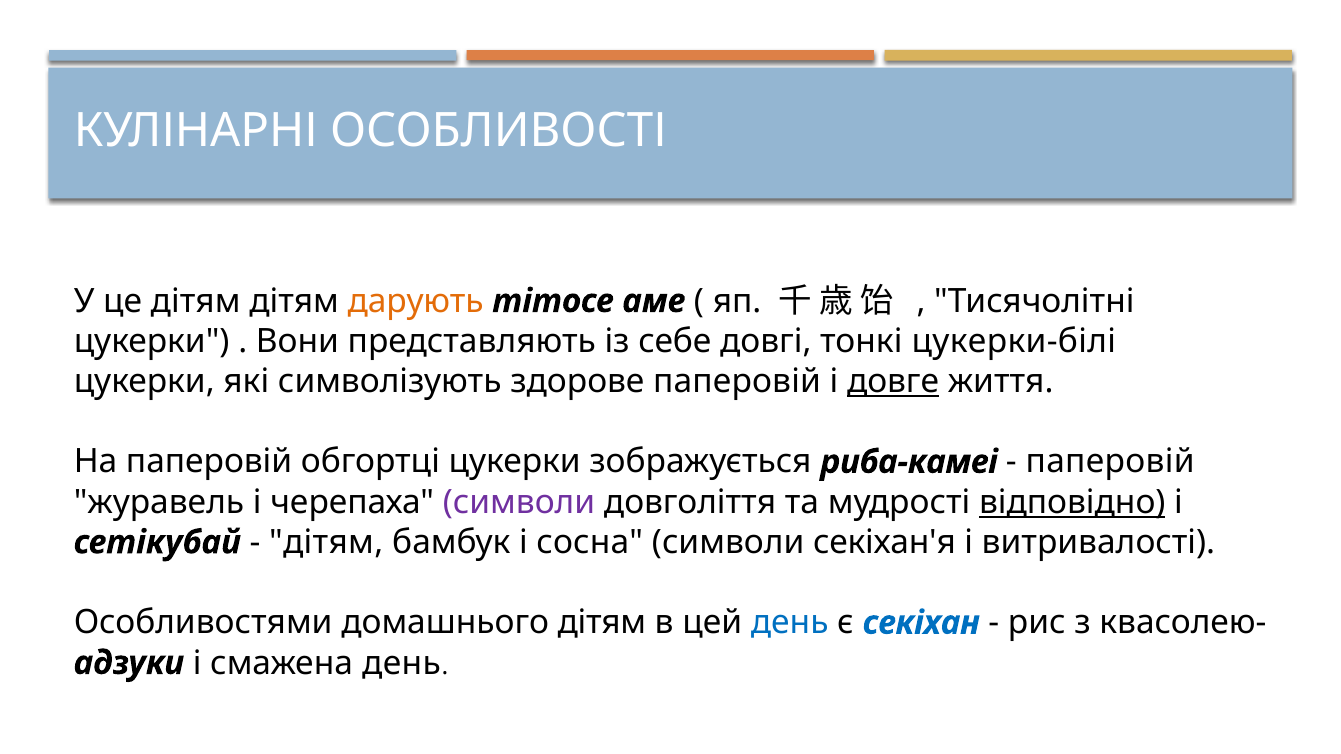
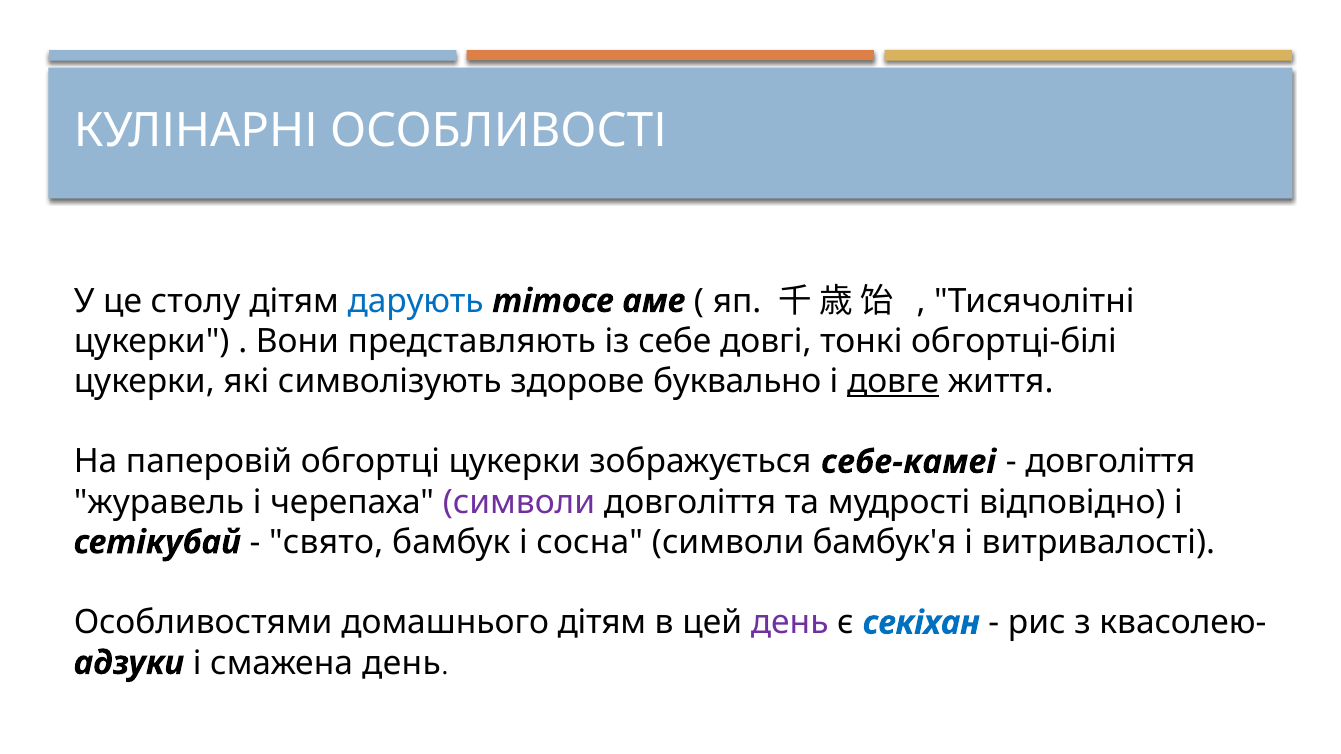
це дітям: дітям -> столу (196, 301)
дарують colour: orange -> blue (416, 301)
цукерки-білі: цукерки-білі -> обгортці-білі (1014, 341)
здорове паперовій: паперовій -> буквально (737, 382)
риба-камеі: риба-камеі -> себе-камеі (909, 462)
паперовій: паперовій -> довголіття (1110, 462)
відповідно underline: present -> none (1072, 502)
дітям: дітям -> свято (326, 543)
секіхан'я: секіхан'я -> бамбук'я (885, 543)
день colour: blue -> purple (790, 623)
